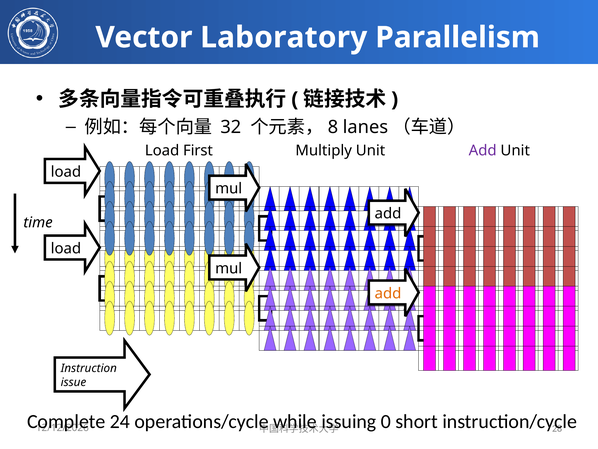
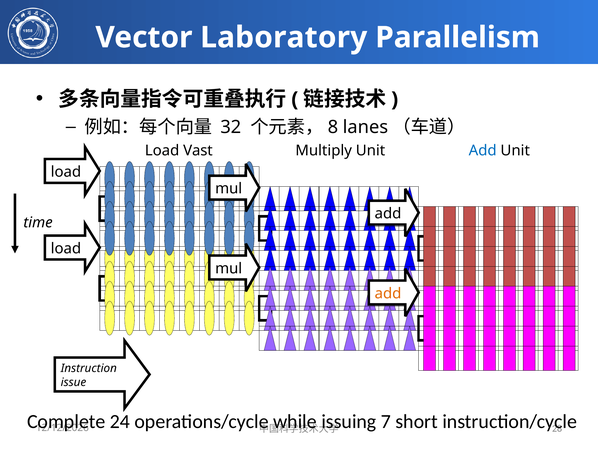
First: First -> Vast (198, 150)
Add colour: purple -> blue (483, 150)
0: 0 -> 7 (386, 421)
